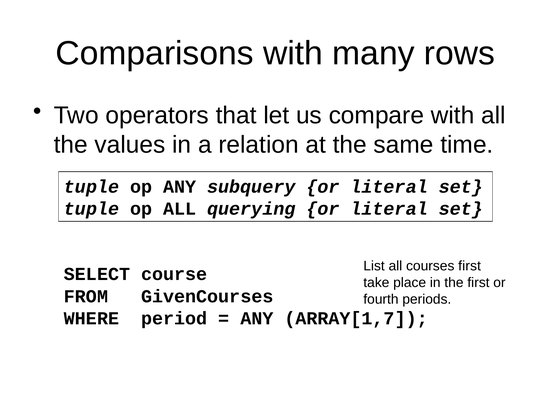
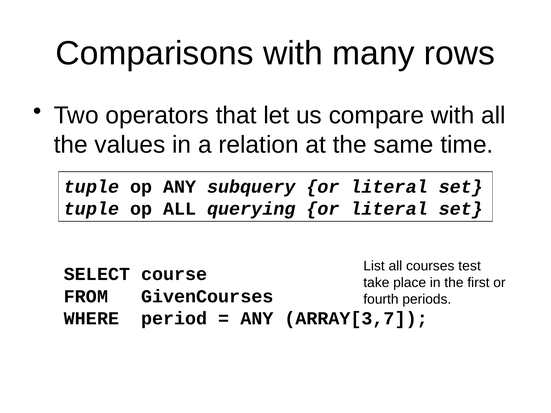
courses first: first -> test (470, 266)
ARRAY[1,7: ARRAY[1,7 -> ARRAY[3,7 (356, 319)
